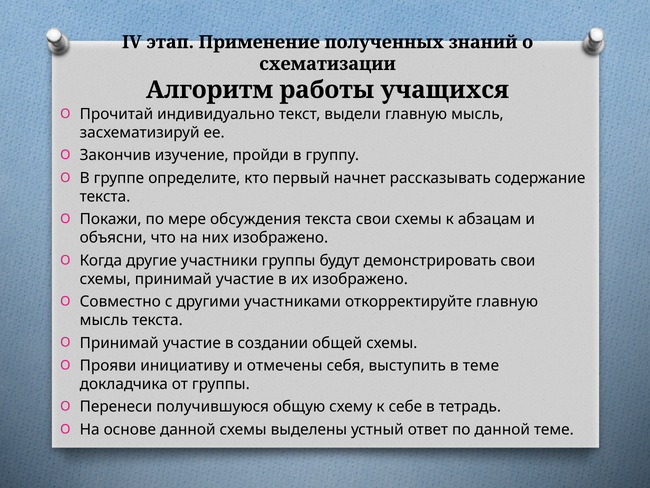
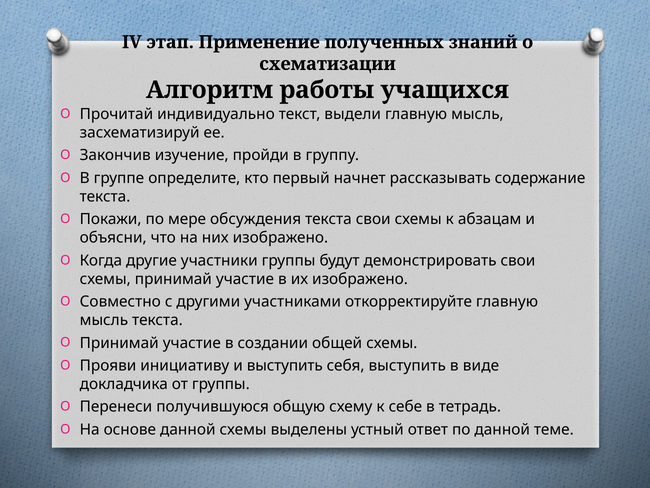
и отмечены: отмечены -> выступить (285, 365)
в теме: теме -> виде (481, 365)
